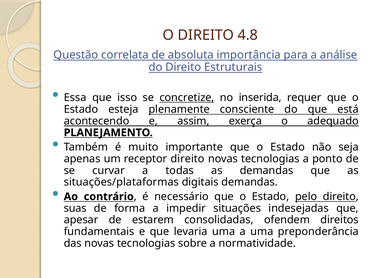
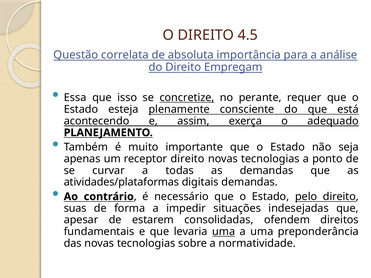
4.8: 4.8 -> 4.5 (248, 35)
Estruturais: Estruturais -> Empregam (233, 67)
inserida: inserida -> perante (260, 98)
situações/plataformas: situações/plataformas -> atividades/plataformas (121, 182)
uma underline: none -> present (224, 232)
